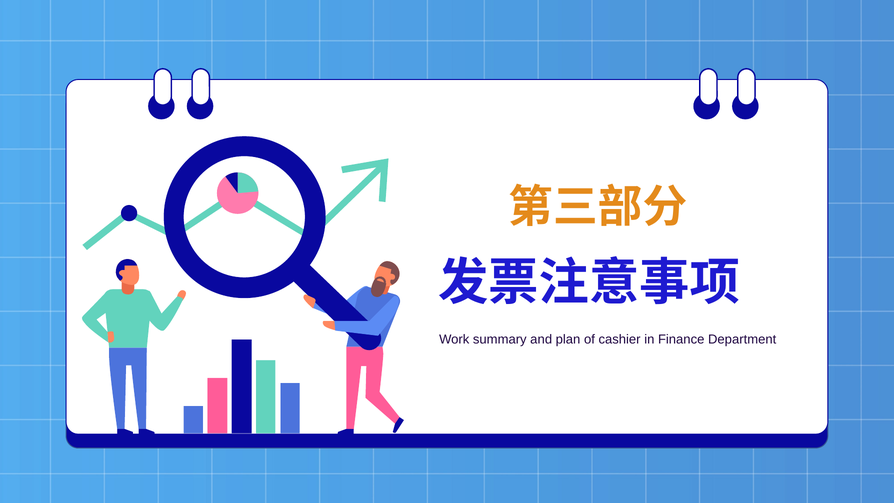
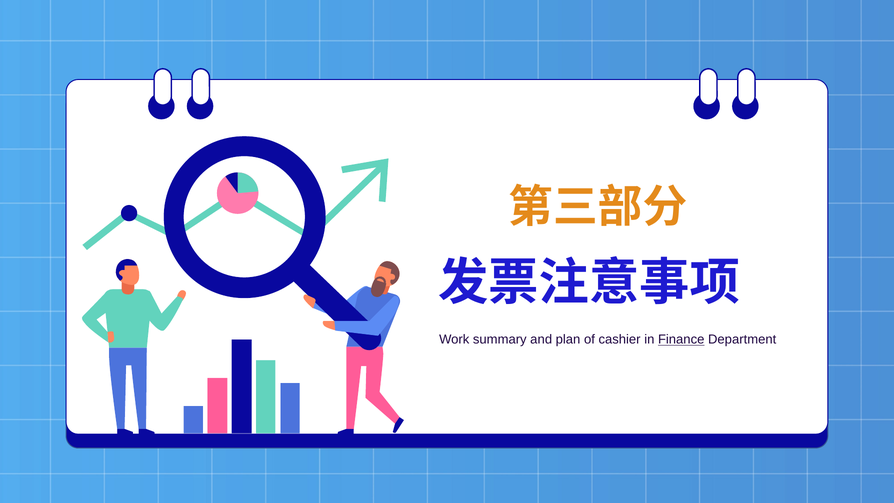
Finance underline: none -> present (681, 340)
